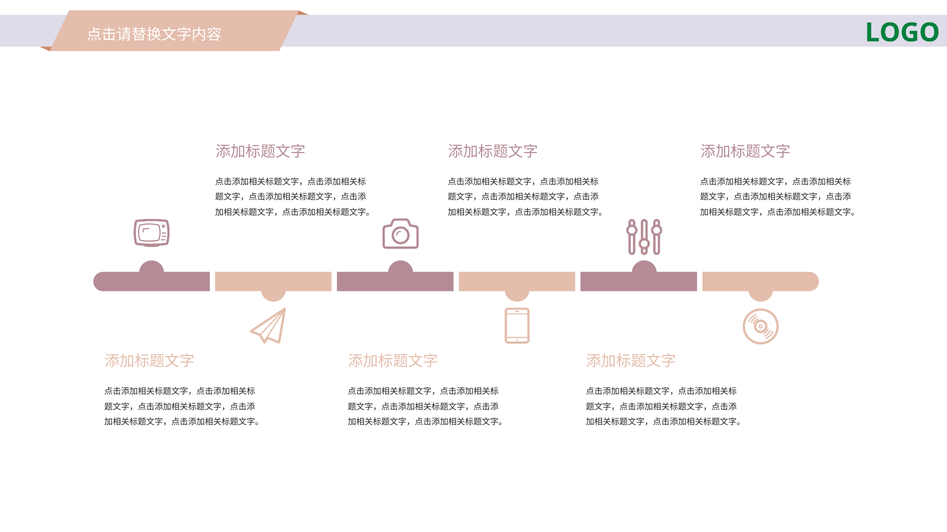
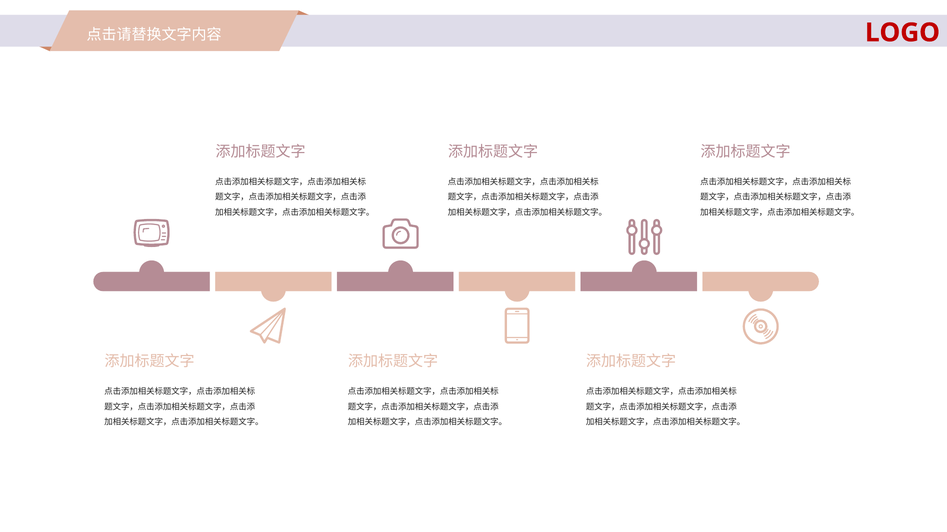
LOGO colour: green -> red (902, 33)
